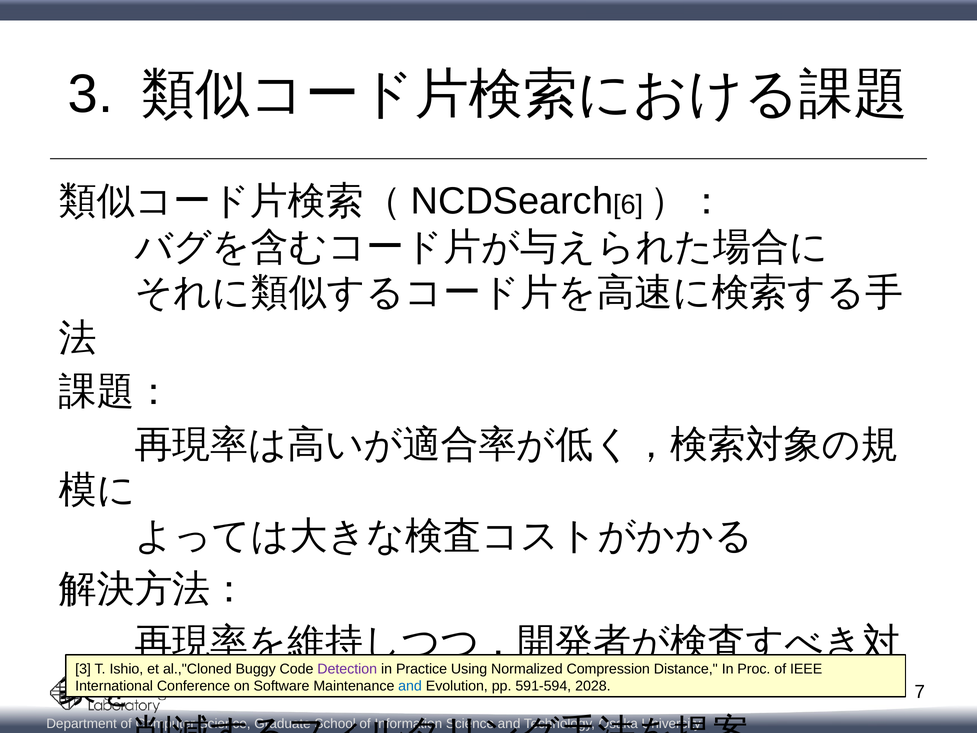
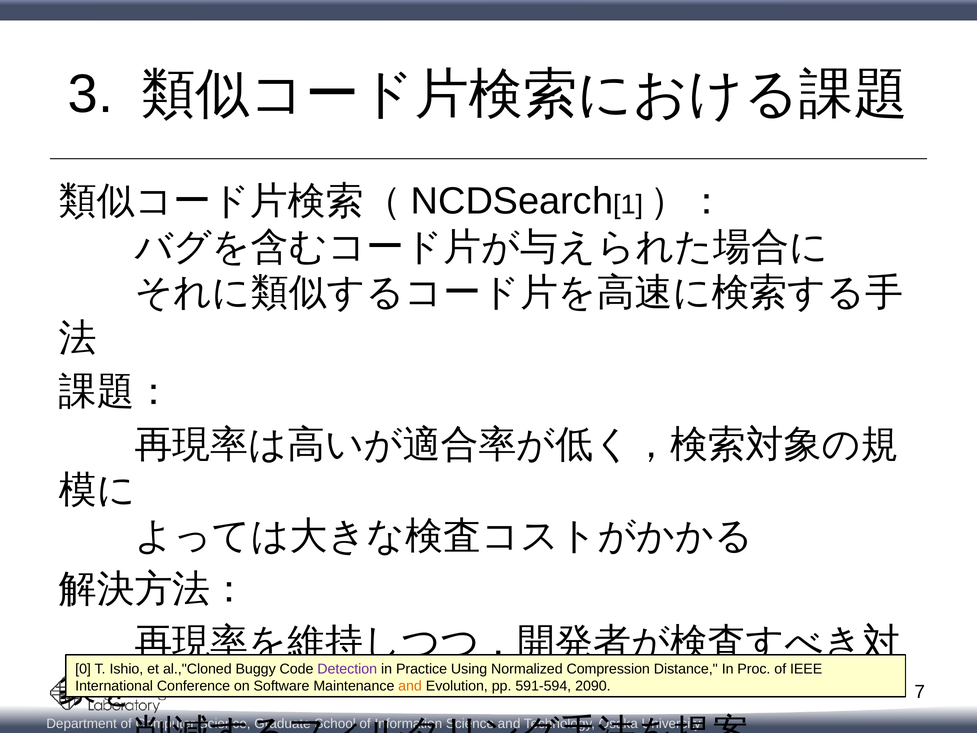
6: 6 -> 1 (628, 205)
3: 3 -> 0 (83, 669)
and colour: blue -> orange (410, 686)
2028: 2028 -> 2090 (593, 686)
